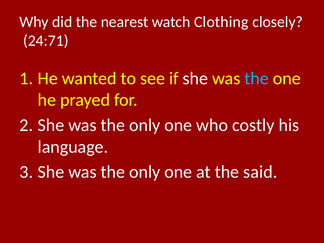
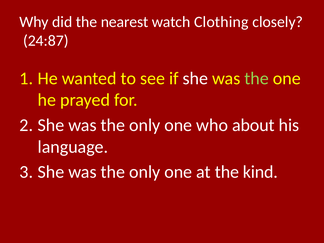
24:71: 24:71 -> 24:87 (46, 41)
the colour: light blue -> light green (257, 78)
costly: costly -> about (253, 125)
said: said -> kind (260, 172)
